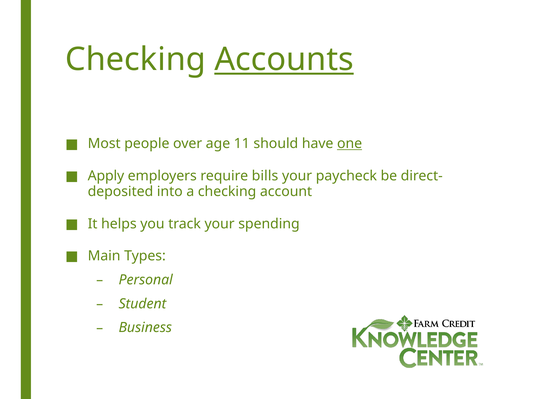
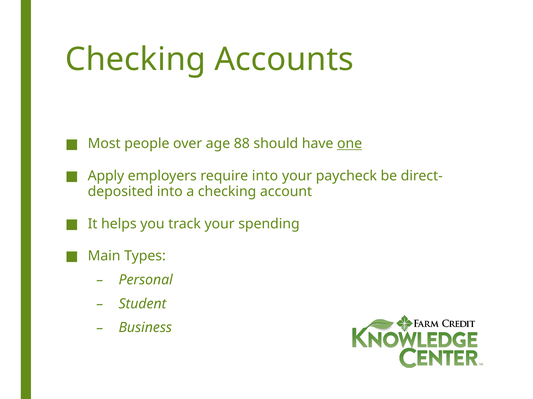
Accounts underline: present -> none (284, 60)
11: 11 -> 88 (242, 144)
require bills: bills -> into (265, 176)
